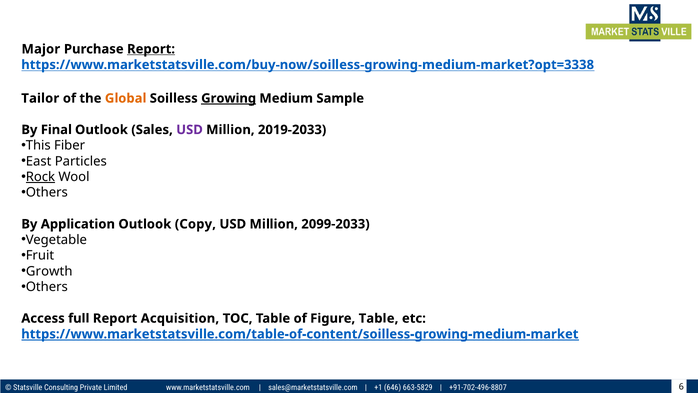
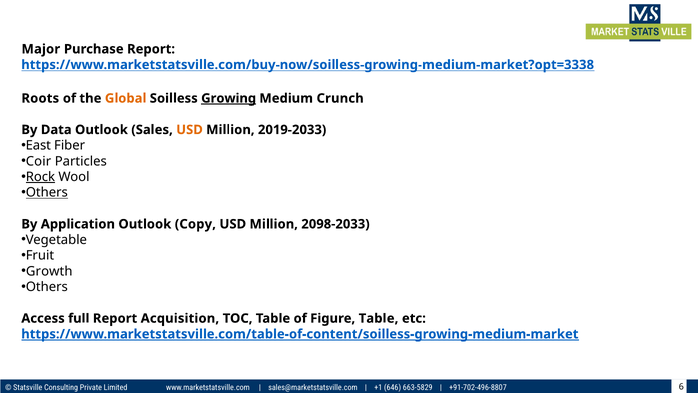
Report underline: present -> none (151, 49)
Tailor: Tailor -> Roots (40, 98)
Sample: Sample -> Crunch (340, 98)
Final: Final -> Data (56, 130)
USD colour: purple -> orange (190, 130)
This: This -> East (38, 145)
East: East -> Coir (39, 161)
Others underline: none -> present (47, 192)
2099-2033: 2099-2033 -> 2098-2033 (336, 224)
